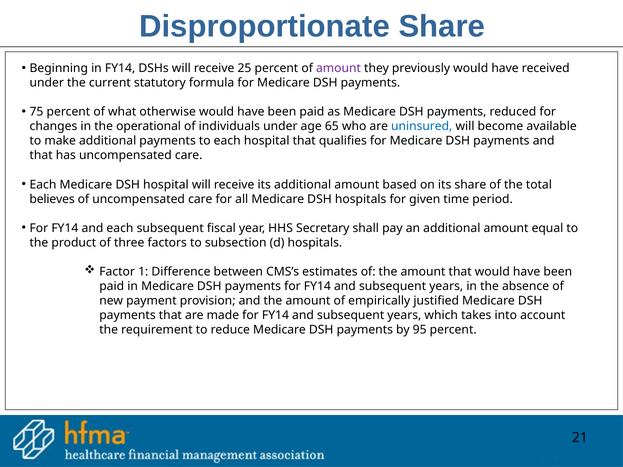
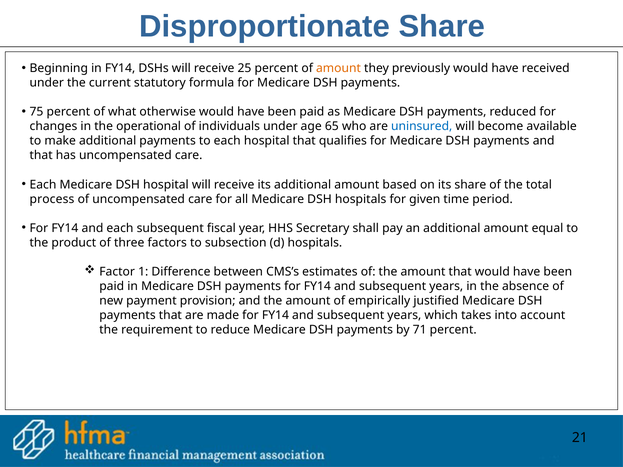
amount colour: purple -> orange (338, 68)
believes: believes -> process (52, 199)
95: 95 -> 71 (420, 330)
